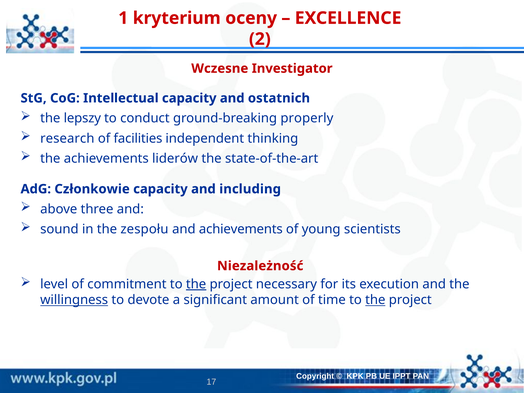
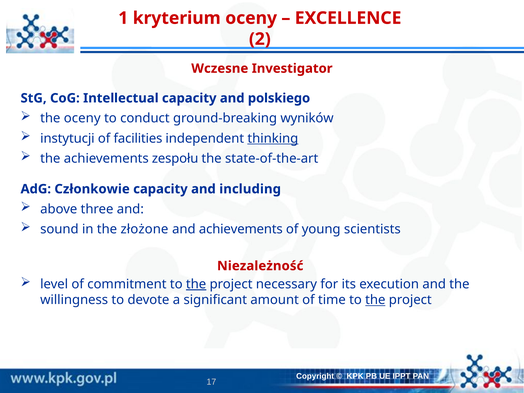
ostatnich: ostatnich -> polskiego (279, 98)
the lepszy: lepszy -> oceny (82, 118)
properly: properly -> wyników (307, 118)
research: research -> instytucji (67, 138)
thinking underline: none -> present (273, 138)
liderów: liderów -> zespołu (175, 158)
zespołu: zespołu -> złożone (144, 229)
willingness underline: present -> none (74, 300)
